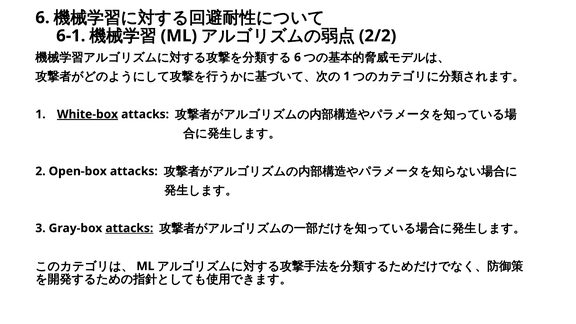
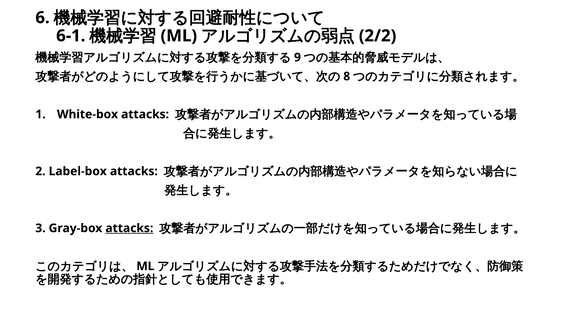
6: 6 -> 9 (297, 57)
1: 1 -> 8 (347, 76)
White-box underline: present -> none (87, 114)
Open-box: Open-box -> Label-box (78, 171)
